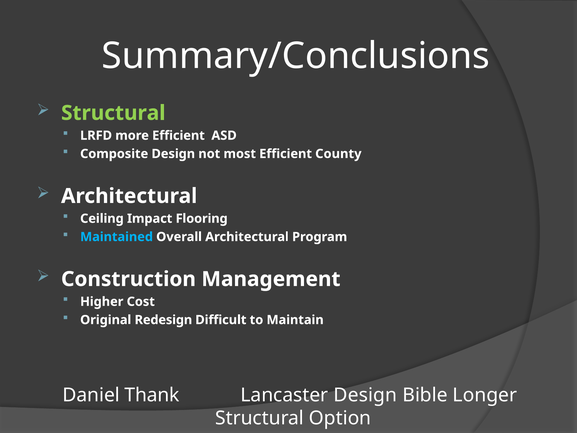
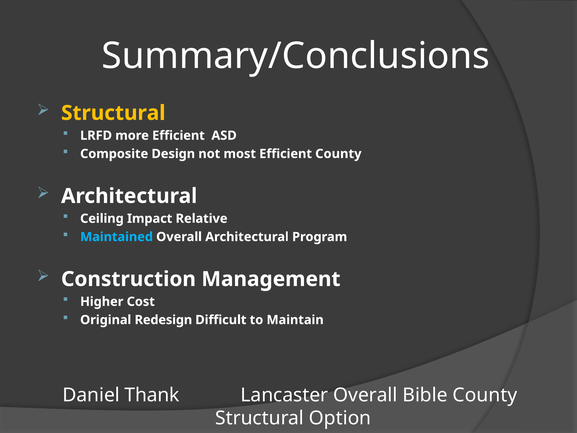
Structural colour: light green -> yellow (113, 113)
Flooring: Flooring -> Relative (202, 218)
Lancaster Design: Design -> Overall (365, 395)
Bible Longer: Longer -> County (485, 395)
